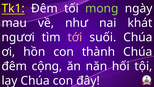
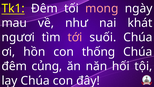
mong colour: light green -> pink (102, 8)
thành: thành -> thống (99, 52)
cộng: cộng -> củng (47, 66)
